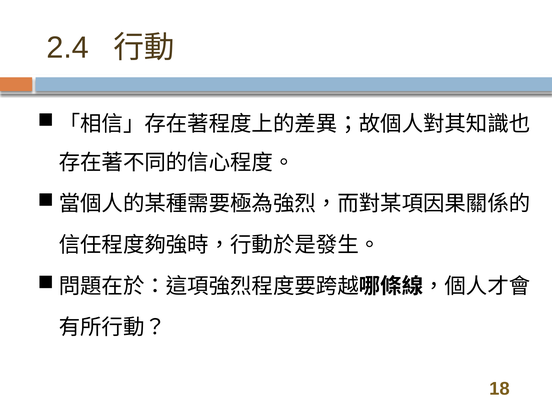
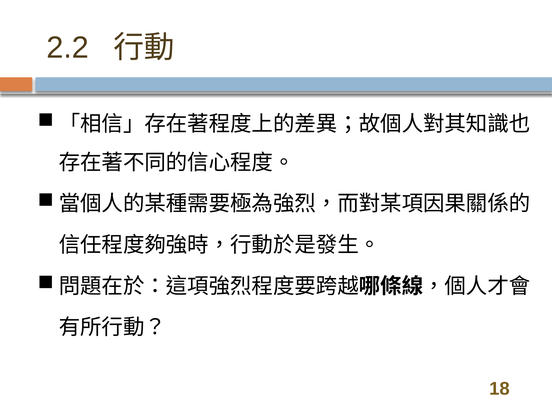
2.4: 2.4 -> 2.2 (68, 48)
